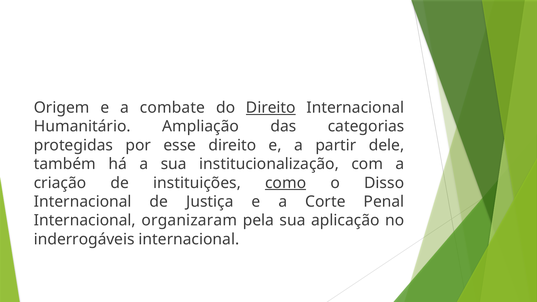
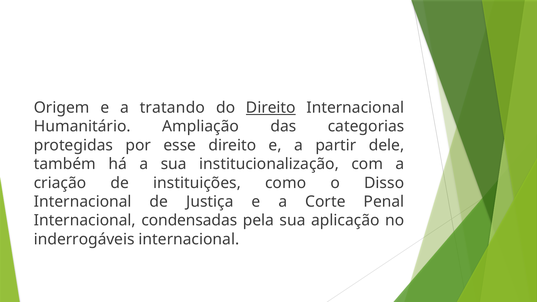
combate: combate -> tratando (172, 108)
como underline: present -> none (286, 183)
organizaram: organizaram -> condensadas (189, 221)
